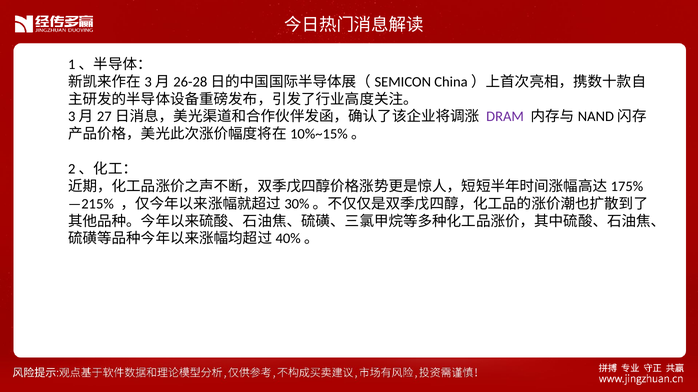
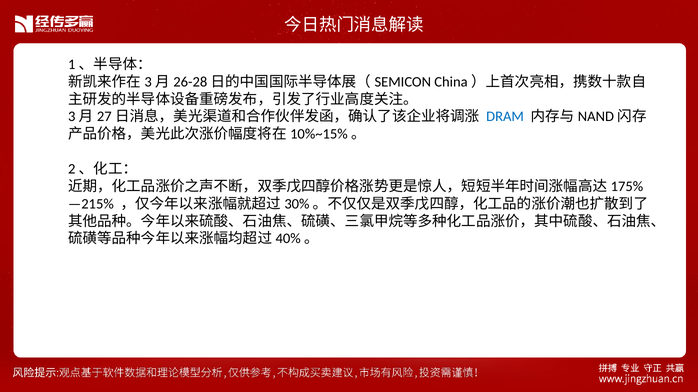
DRAM colour: purple -> blue (505, 117)
